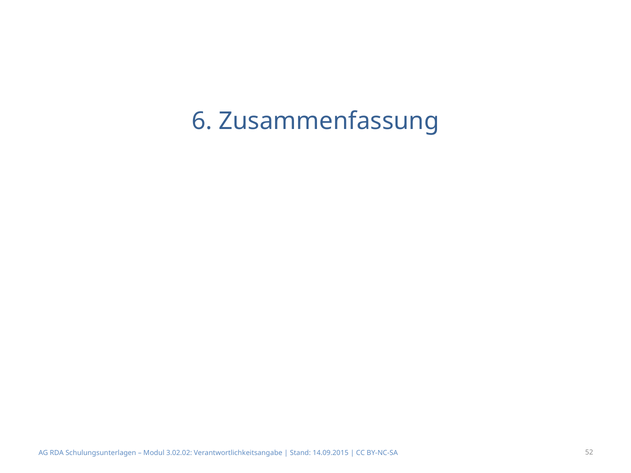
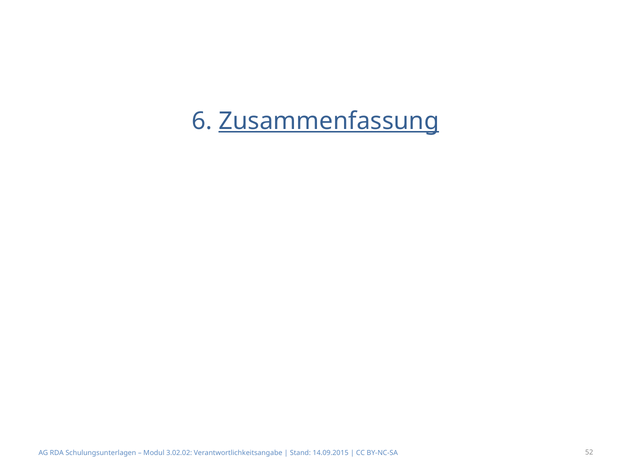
Zusammenfassung underline: none -> present (329, 121)
